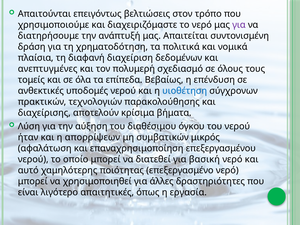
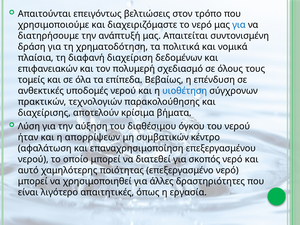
για colour: purple -> blue (239, 25)
ανεπτυγμένες: ανεπτυγμένες -> επιφανειακών (48, 69)
μικρός: μικρός -> κέντρο (205, 137)
βασική: βασική -> σκοπός (204, 159)
